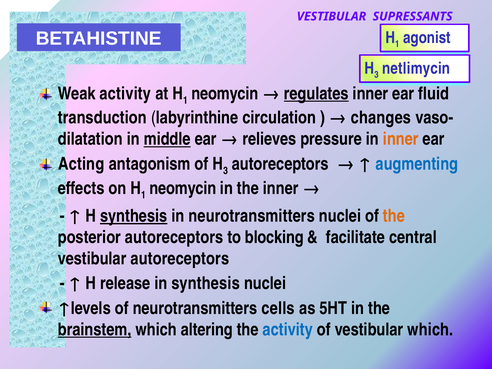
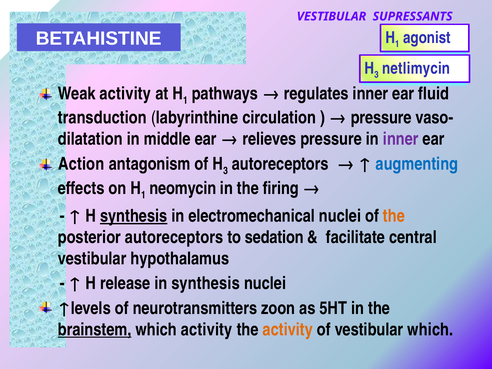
neomycin: neomycin -> pathways (225, 94)
regulates underline: present -> none (316, 94)
changes: changes -> pressure (381, 118)
middle underline: present -> none (167, 139)
inner colour: orange -> purple (401, 139)
Acting: Acting -> Action (81, 164)
the inner: inner -> firing (281, 188)
in neurotransmitters: neurotransmitters -> electromechanical (252, 216)
blocking: blocking -> sedation (274, 237)
vestibular autoreceptors: autoreceptors -> hypothalamus (180, 259)
cells: cells -> zoon (278, 308)
which altering: altering -> activity (207, 330)
activity colour: blue -> orange (288, 330)
